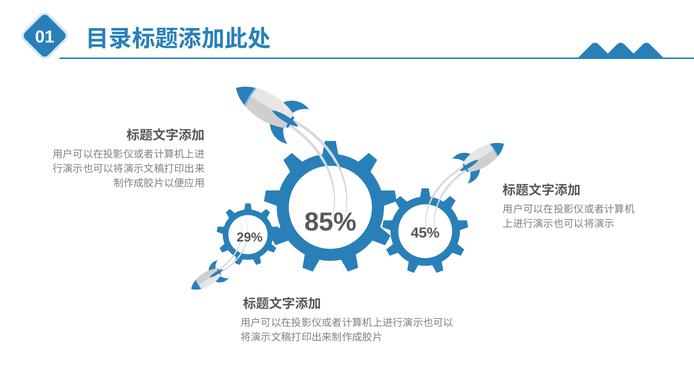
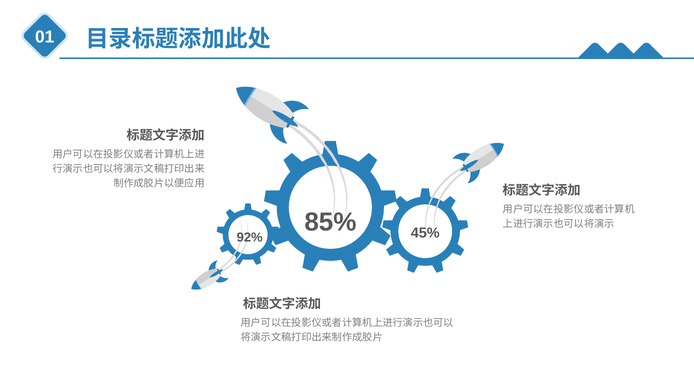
29%: 29% -> 92% (250, 237)
